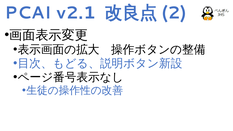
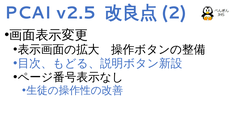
v2.1: v2.1 -> v2.5 (76, 13)
